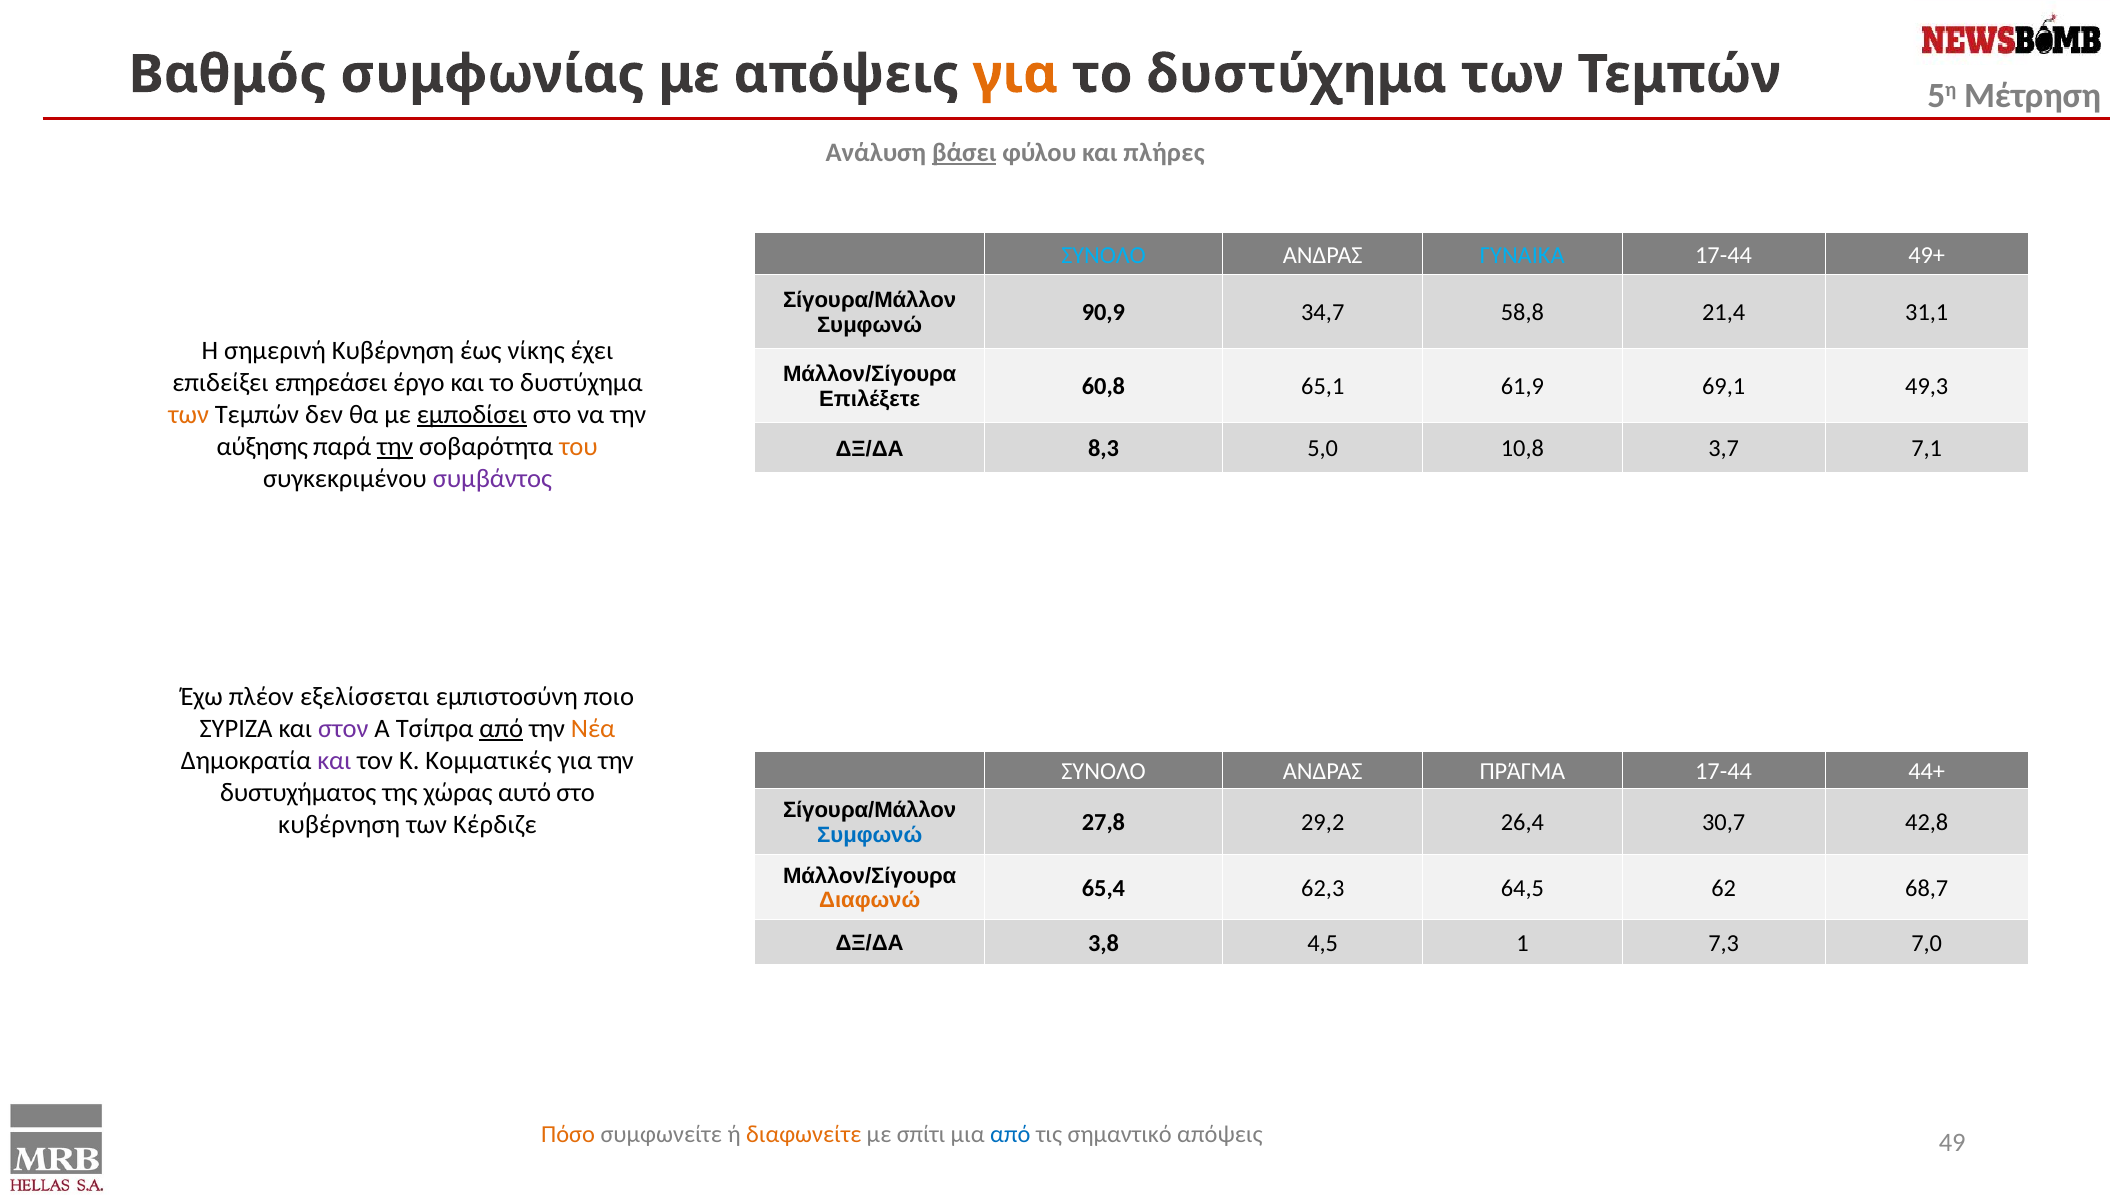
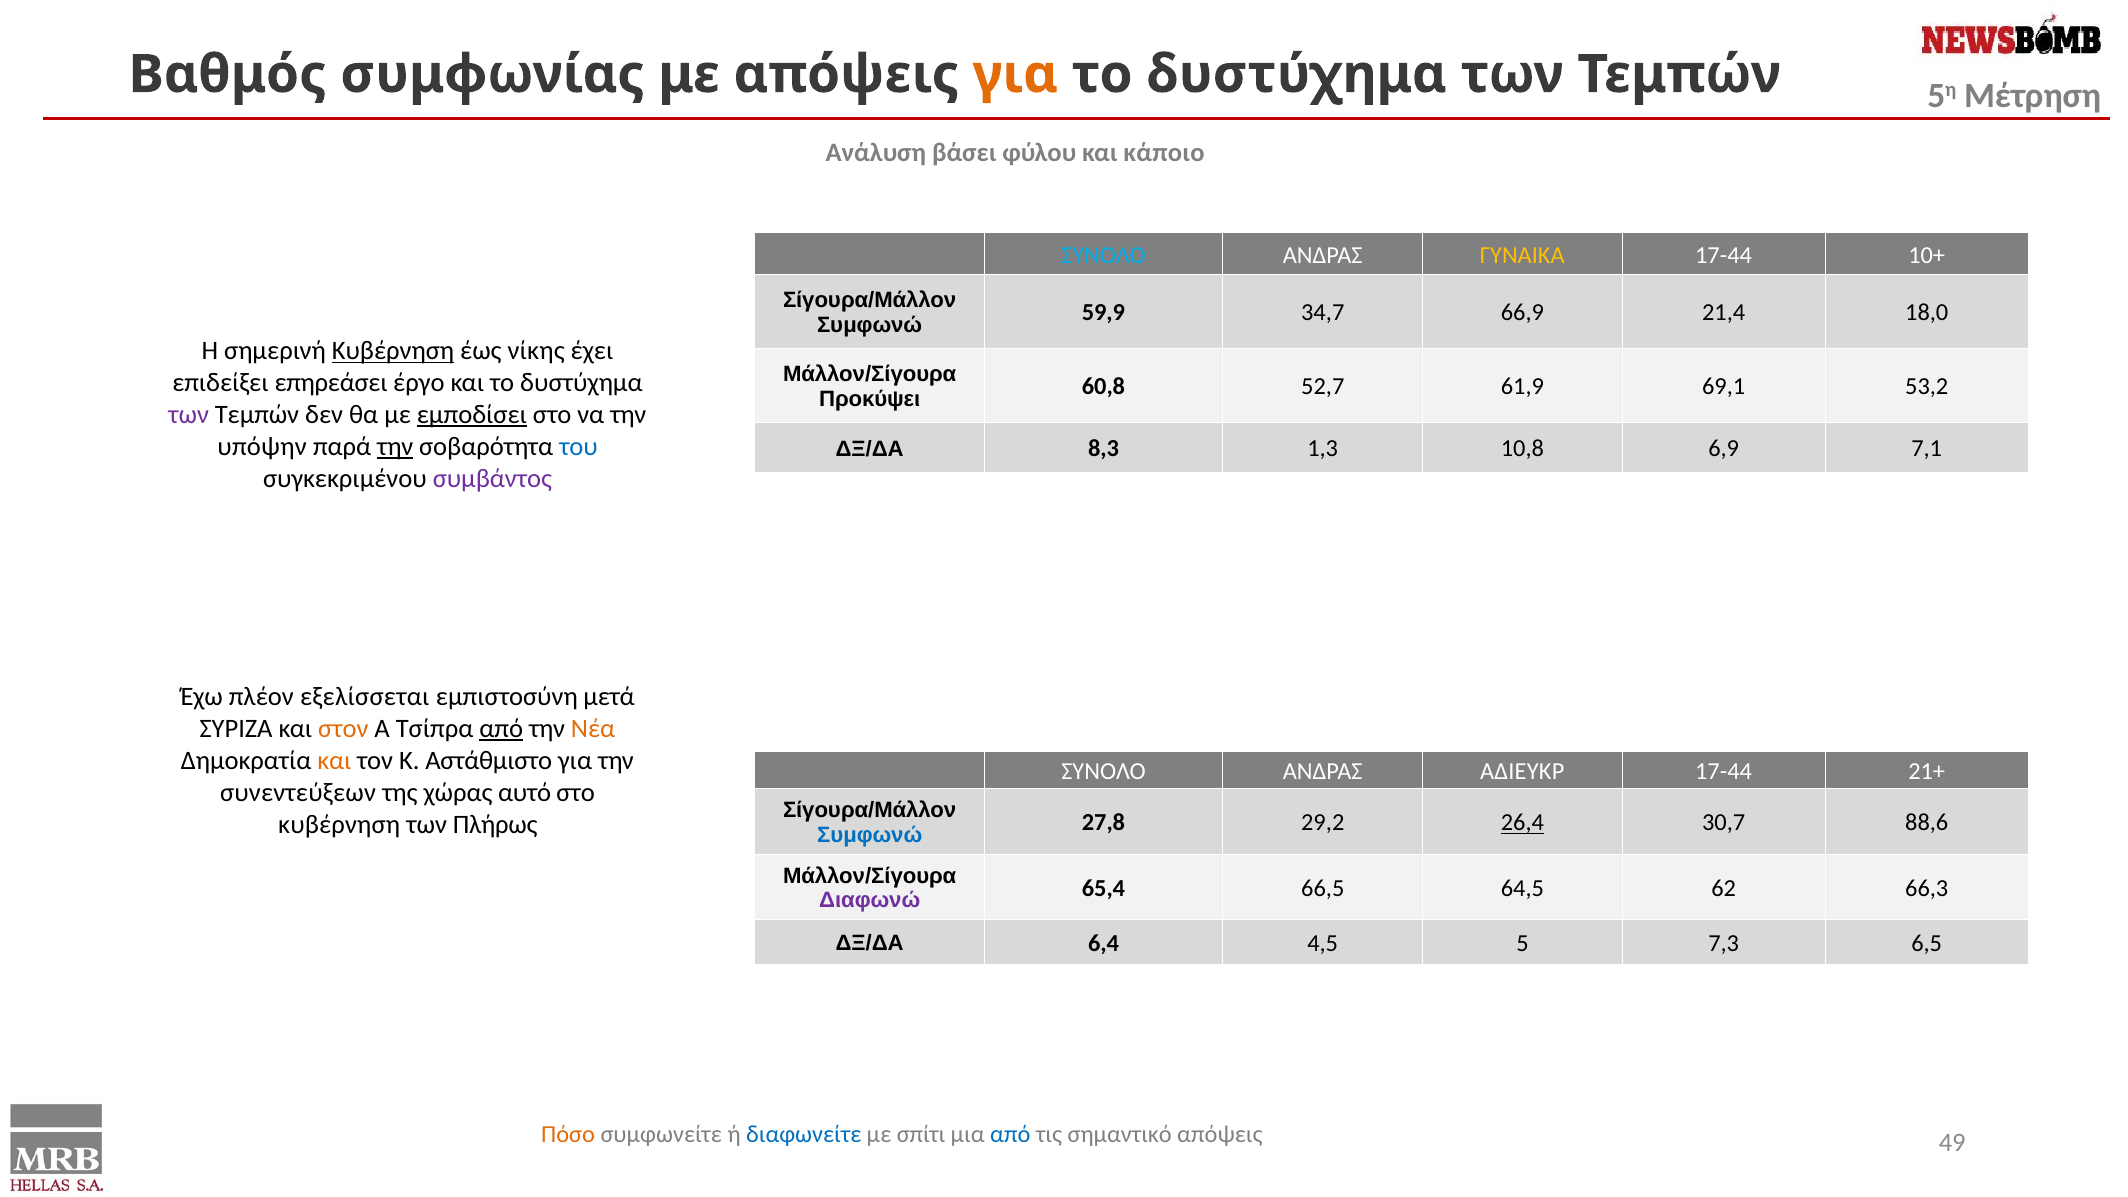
βάσει underline: present -> none (964, 152)
πλήρες: πλήρες -> κάποιο (1164, 152)
ΓΥΝΑΙΚΑ colour: light blue -> yellow (1522, 255)
49+: 49+ -> 10+ (1927, 255)
90,9: 90,9 -> 59,9 (1103, 313)
58,8: 58,8 -> 66,9 (1522, 313)
31,1: 31,1 -> 18,0 (1927, 313)
Κυβέρνηση underline: none -> present (393, 351)
Επιλέξετε: Επιλέξετε -> Προκύψει (870, 399)
65,1: 65,1 -> 52,7 (1323, 387)
49,3: 49,3 -> 53,2 (1927, 387)
των colour: orange -> purple (189, 415)
αύξησης: αύξησης -> υπόψην (262, 447)
του colour: orange -> blue (578, 447)
5,0: 5,0 -> 1,3 (1323, 449)
3,7: 3,7 -> 6,9 (1724, 449)
ποιο: ποιο -> μετά (609, 697)
στον colour: purple -> orange (343, 729)
και colour: purple -> orange (334, 761)
Κομματικές: Κομματικές -> Αστάθμιστο (489, 761)
ΠΡΆΓΜΑ: ΠΡΆΓΜΑ -> ΑΔΙΕΥΚΡ (1522, 772)
44+: 44+ -> 21+ (1927, 772)
δυστυχήματος: δυστυχήματος -> συνεντεύξεων (298, 793)
Κέρδιζε: Κέρδιζε -> Πλήρως (495, 825)
26,4 underline: none -> present (1522, 823)
42,8: 42,8 -> 88,6 (1927, 823)
Διαφωνώ colour: orange -> purple (870, 901)
62,3: 62,3 -> 66,5 (1323, 888)
68,7: 68,7 -> 66,3 (1927, 888)
3,8: 3,8 -> 6,4 (1104, 943)
1: 1 -> 5 (1522, 943)
7,0: 7,0 -> 6,5 (1927, 943)
διαφωνείτε colour: orange -> blue (804, 1134)
